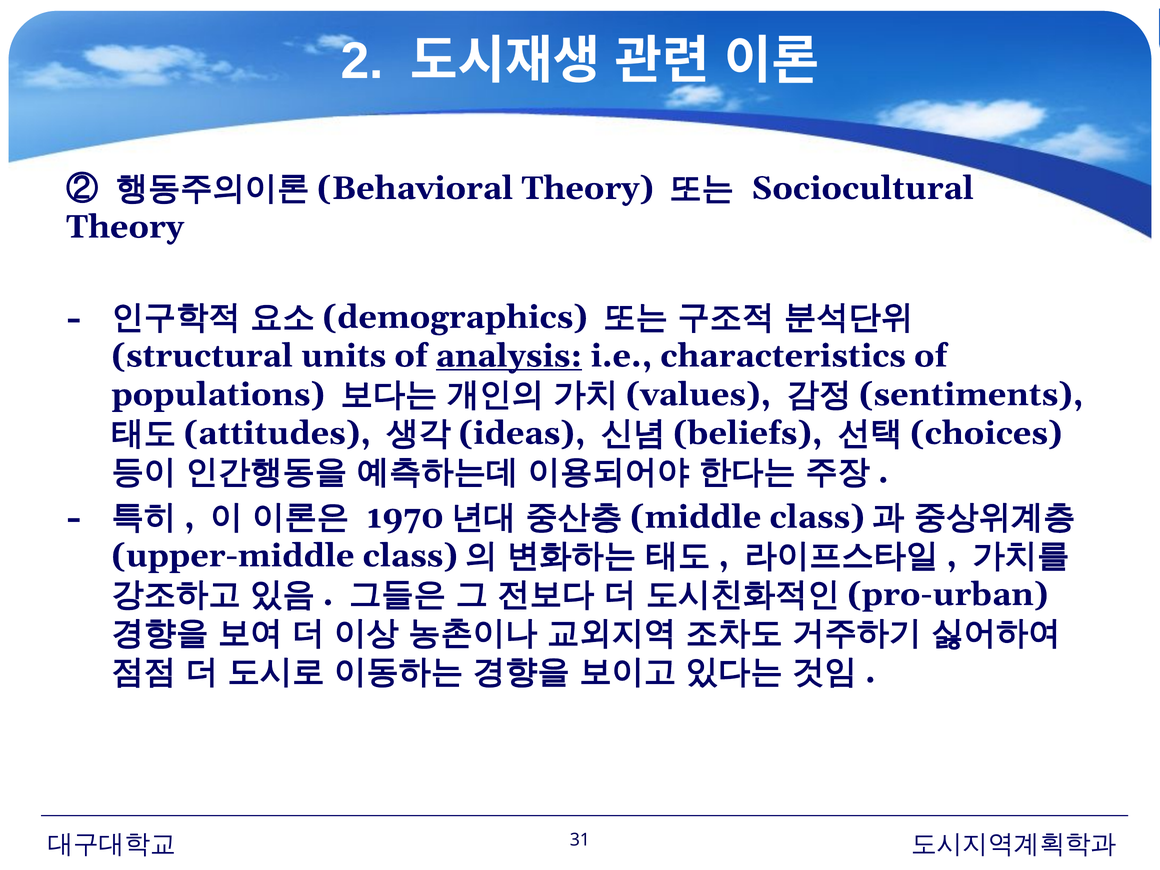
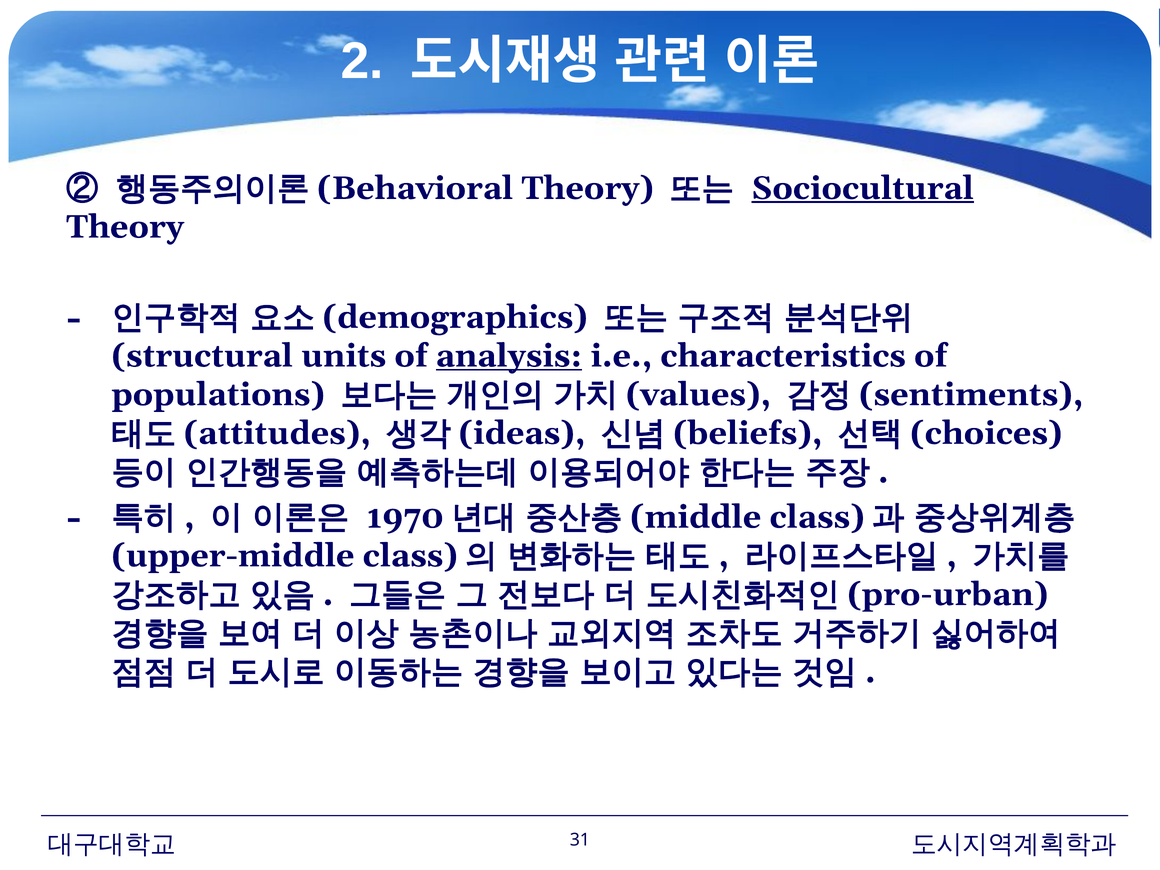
Sociocultural underline: none -> present (863, 188)
